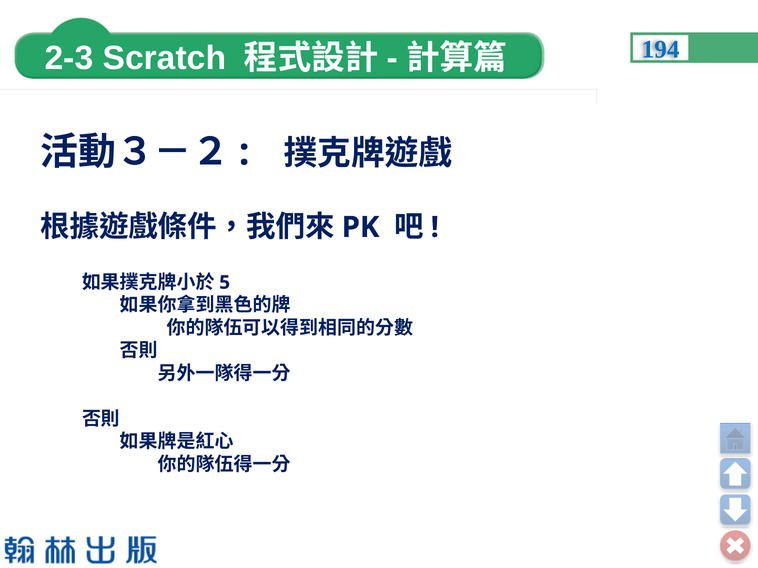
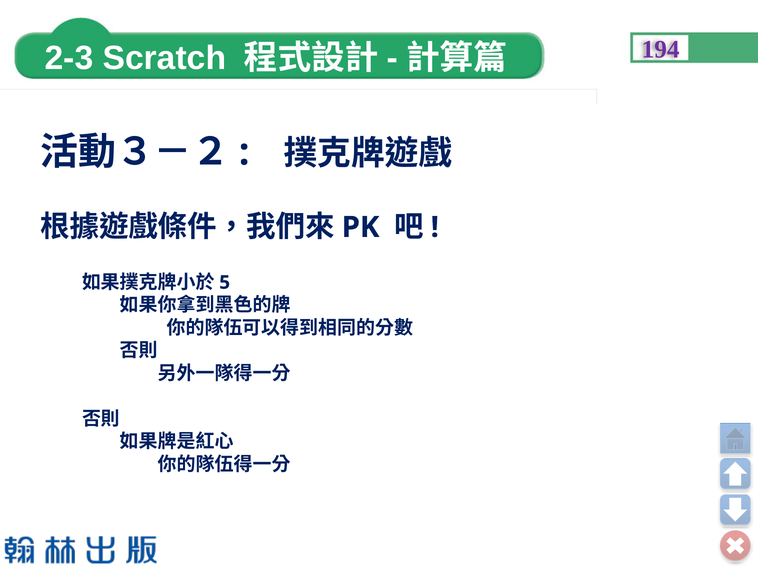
194 colour: blue -> purple (661, 50)
